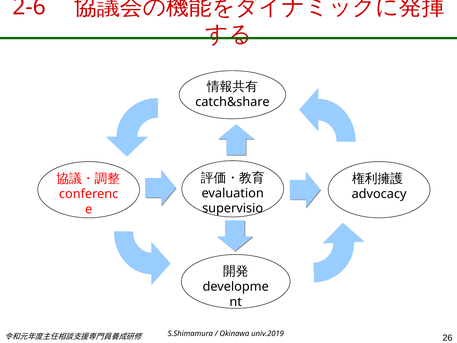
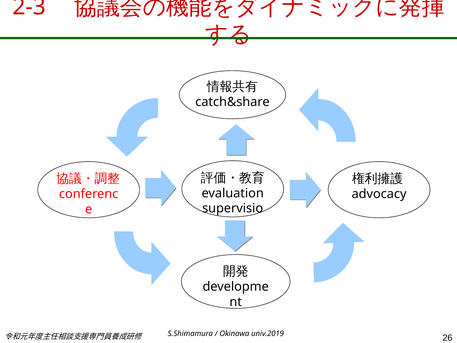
2-6: 2-6 -> 2-3 (29, 7)
